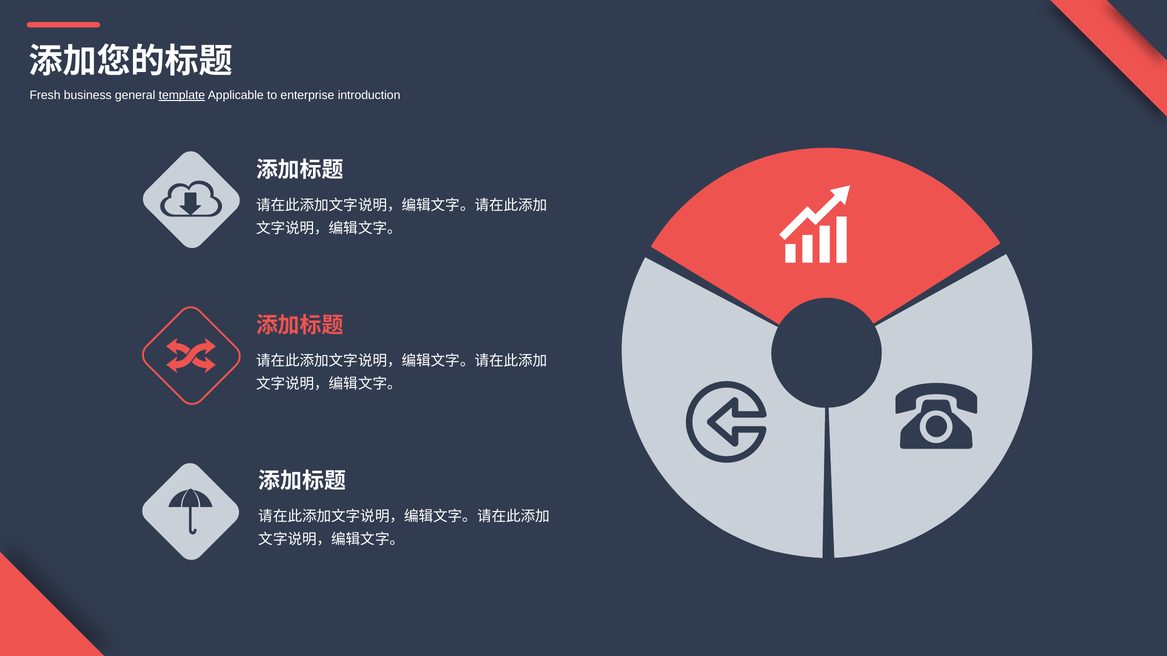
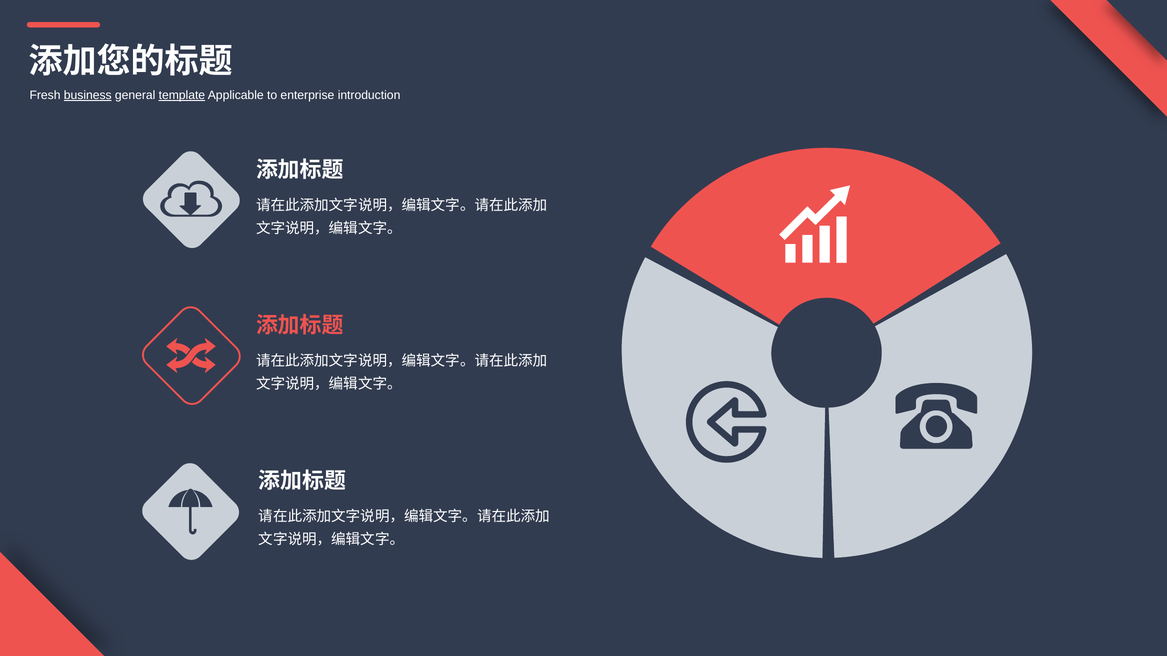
business underline: none -> present (88, 95)
